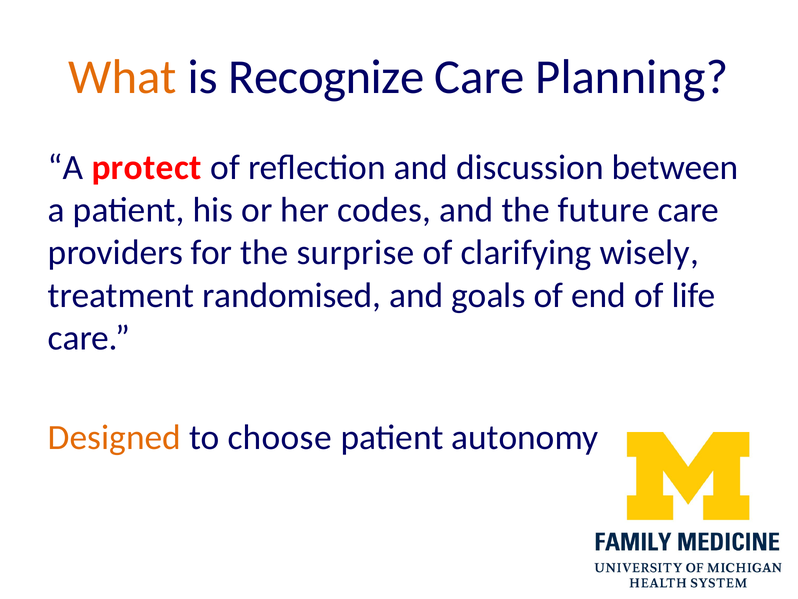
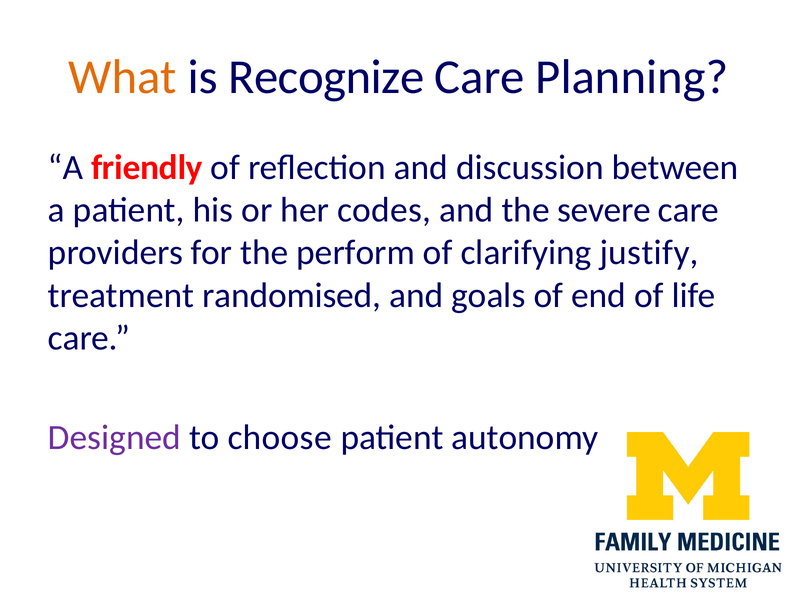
protect: protect -> friendly (147, 167)
future: future -> severe (604, 210)
surprise: surprise -> perform (356, 253)
wisely: wisely -> justify (649, 253)
Designed colour: orange -> purple (114, 437)
